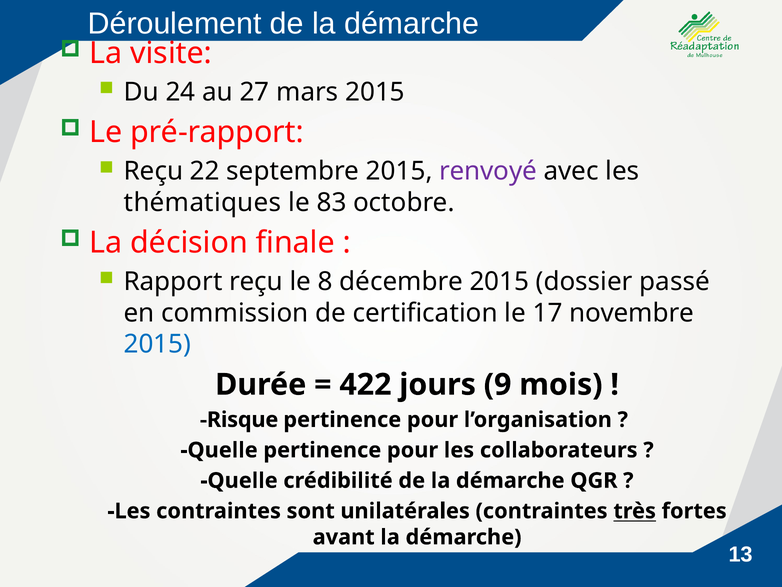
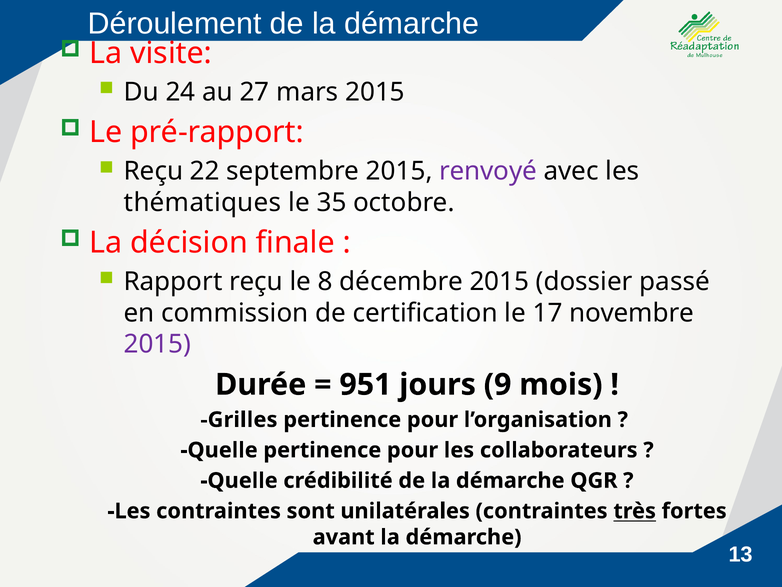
83: 83 -> 35 (332, 202)
2015 colour: blue -> purple (157, 344)
422: 422 -> 951 (365, 384)
Risque: Risque -> Grilles (239, 419)
